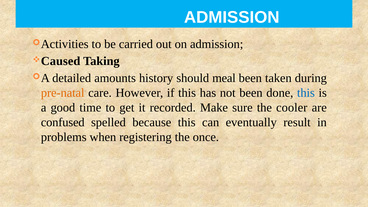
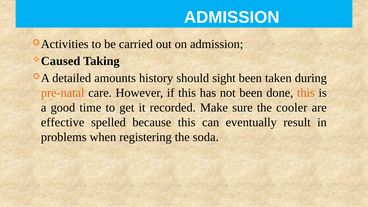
meal: meal -> sight (224, 78)
this colour: blue -> orange (306, 93)
confused: confused -> effective (63, 122)
once: once -> soda (206, 137)
